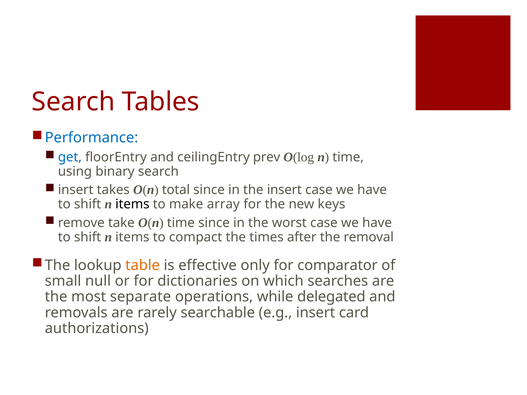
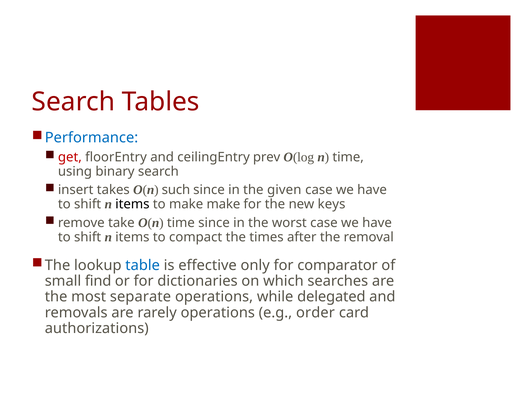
get colour: blue -> red (70, 157)
total: total -> such (176, 190)
the insert: insert -> given (284, 190)
make array: array -> make (223, 204)
table colour: orange -> blue (143, 265)
null: null -> find (98, 281)
rarely searchable: searchable -> operations (218, 313)
e.g insert: insert -> order (315, 313)
